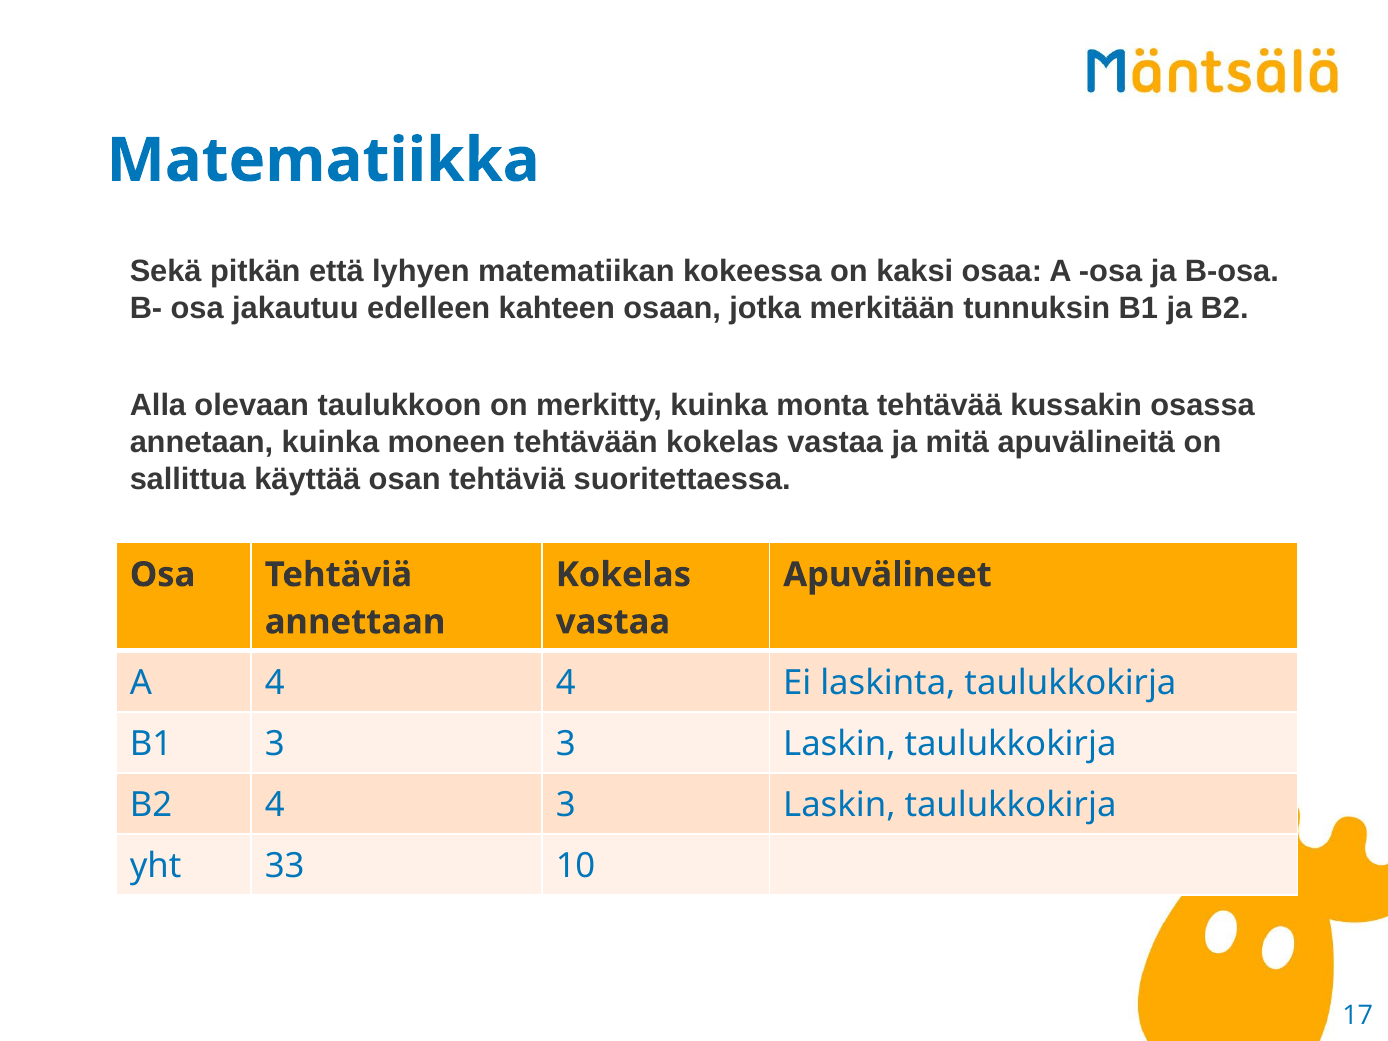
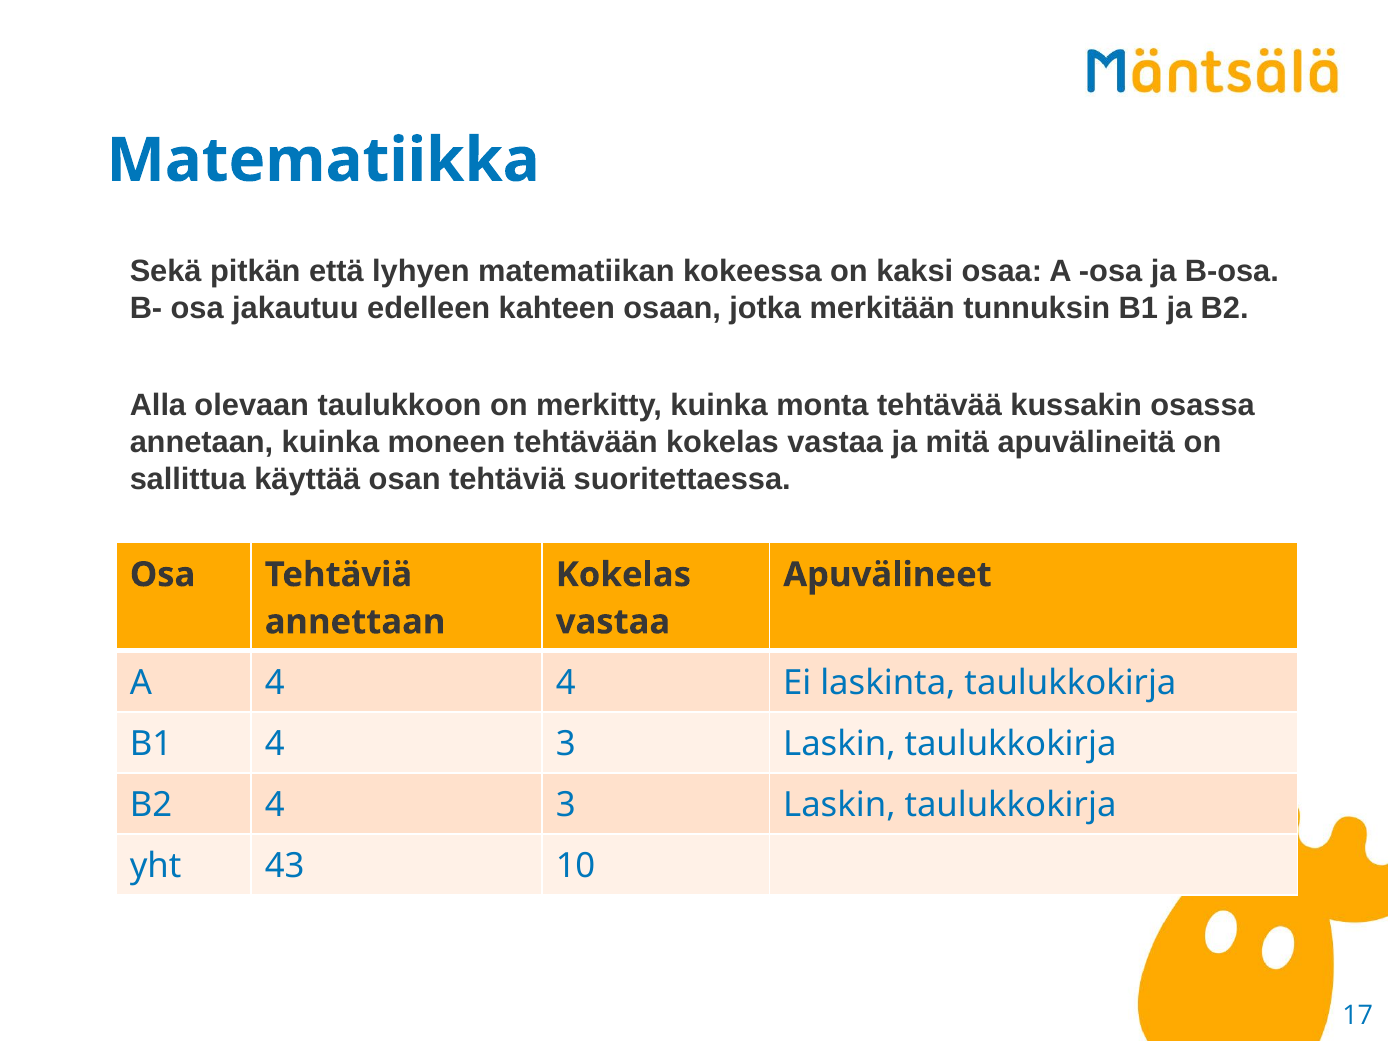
B1 3: 3 -> 4 (275, 744)
33: 33 -> 43 (285, 867)
